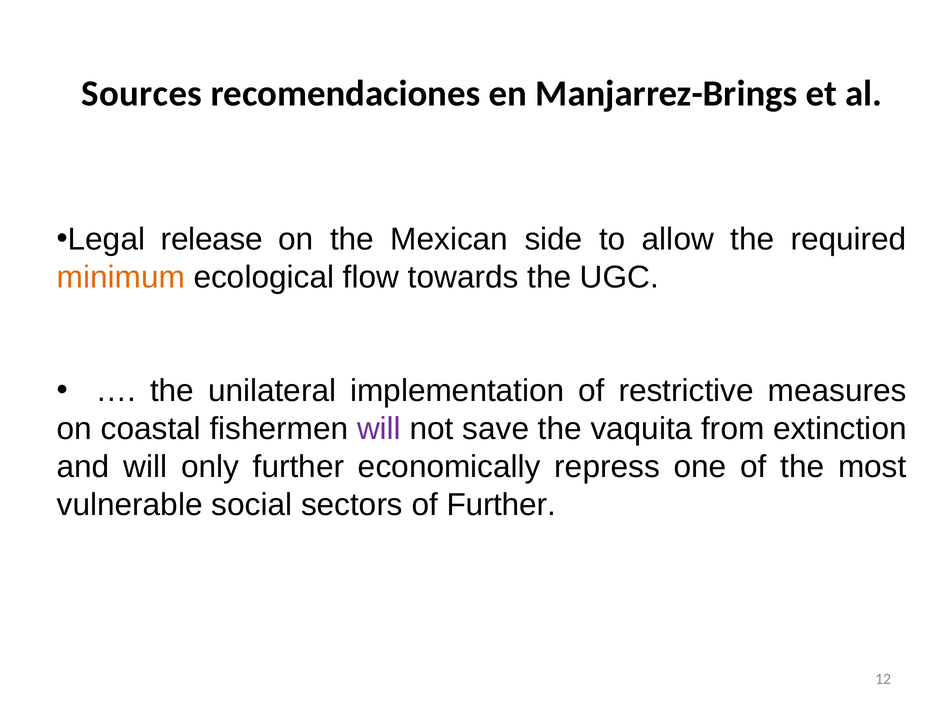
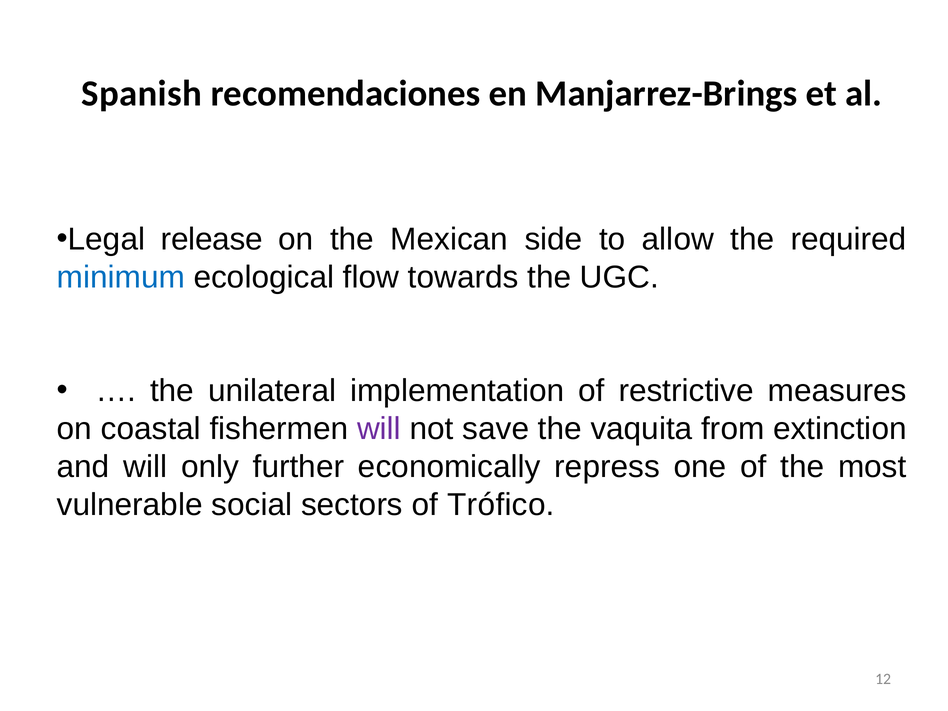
Sources: Sources -> Spanish (142, 93)
minimum colour: orange -> blue (121, 277)
of Further: Further -> Trófico (501, 505)
